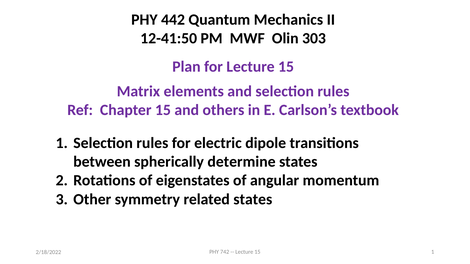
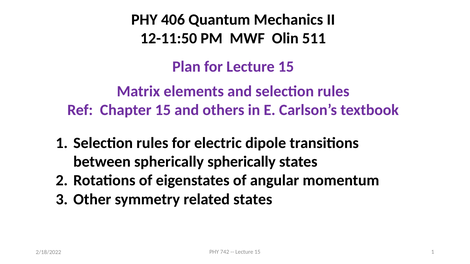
442: 442 -> 406 (173, 20)
12-41:50: 12-41:50 -> 12-11:50 (169, 38)
303: 303 -> 511 (314, 38)
spherically determine: determine -> spherically (242, 162)
